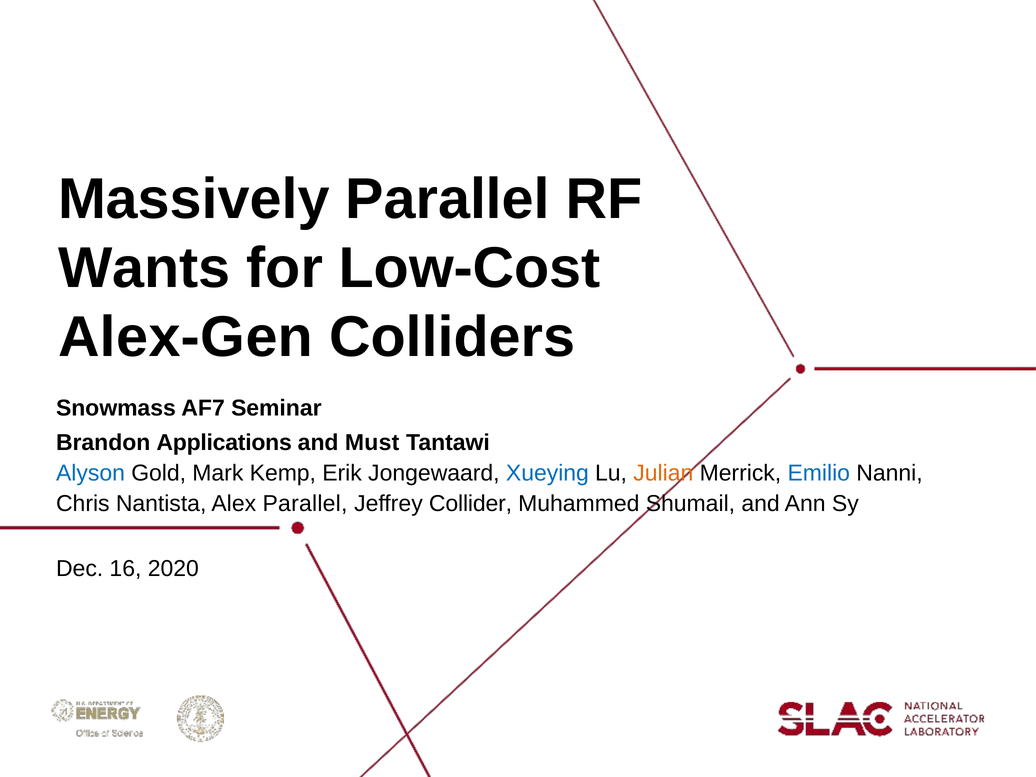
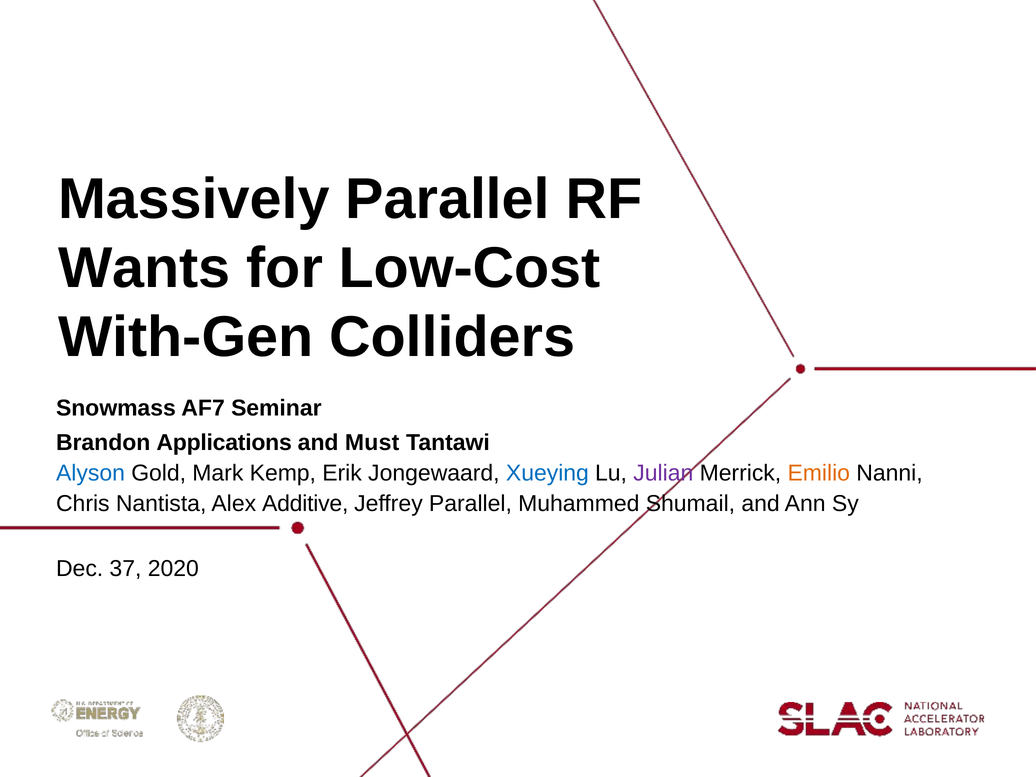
Alex-Gen: Alex-Gen -> With-Gen (186, 337)
Julian colour: orange -> purple (663, 473)
Emilio colour: blue -> orange (819, 473)
Alex Parallel: Parallel -> Additive (305, 503)
Jeffrey Collider: Collider -> Parallel (470, 503)
16: 16 -> 37 (125, 568)
